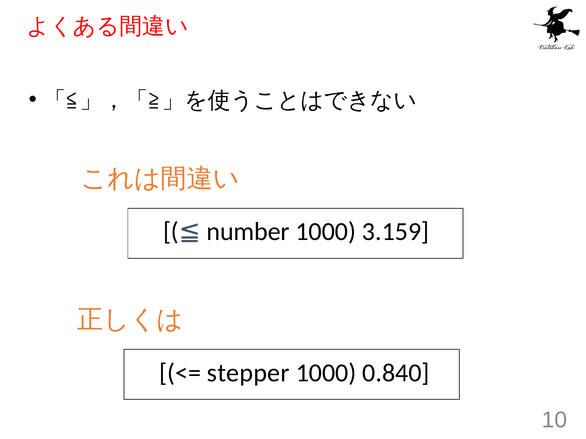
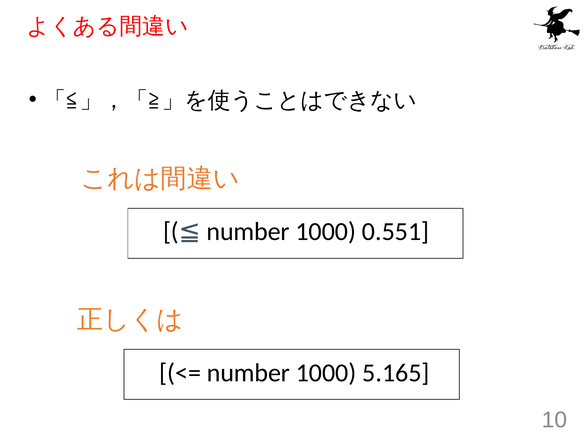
3.159: 3.159 -> 0.551 (396, 232)
stepper: stepper -> number (248, 373)
0.840: 0.840 -> 5.165 (396, 373)
